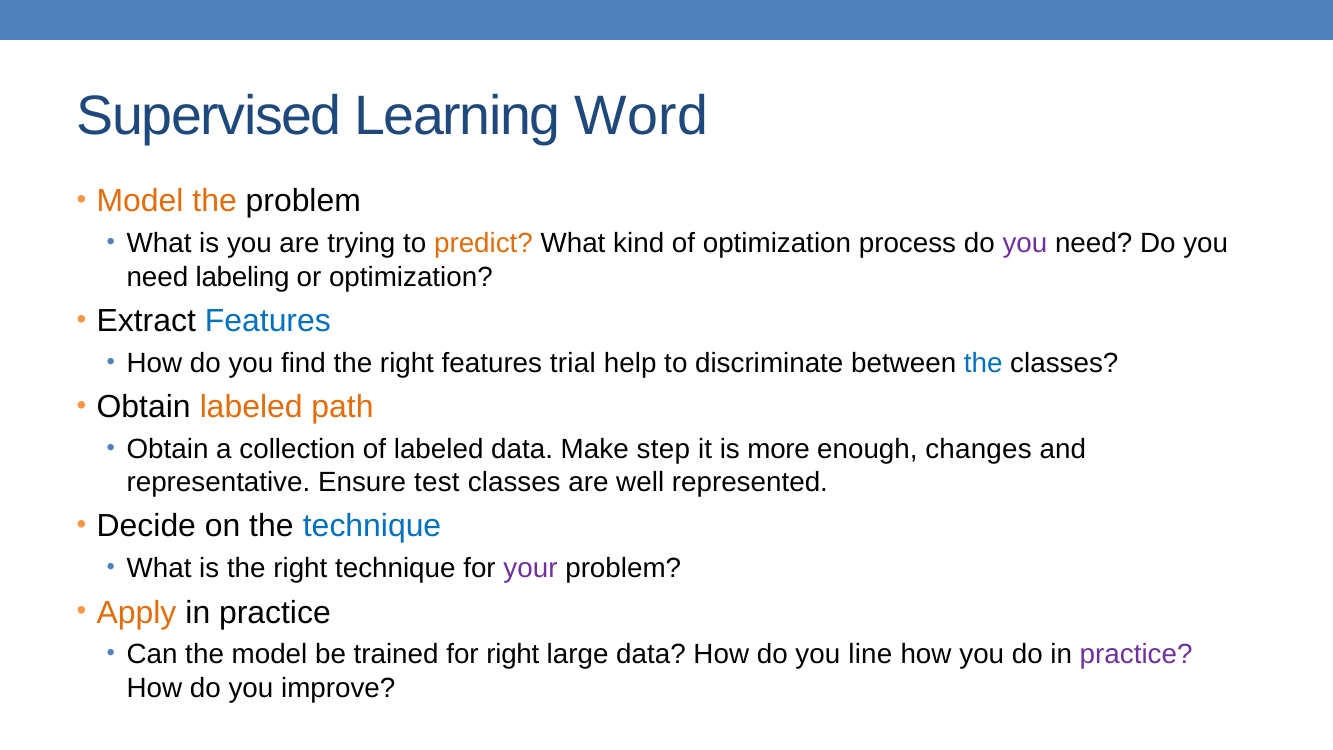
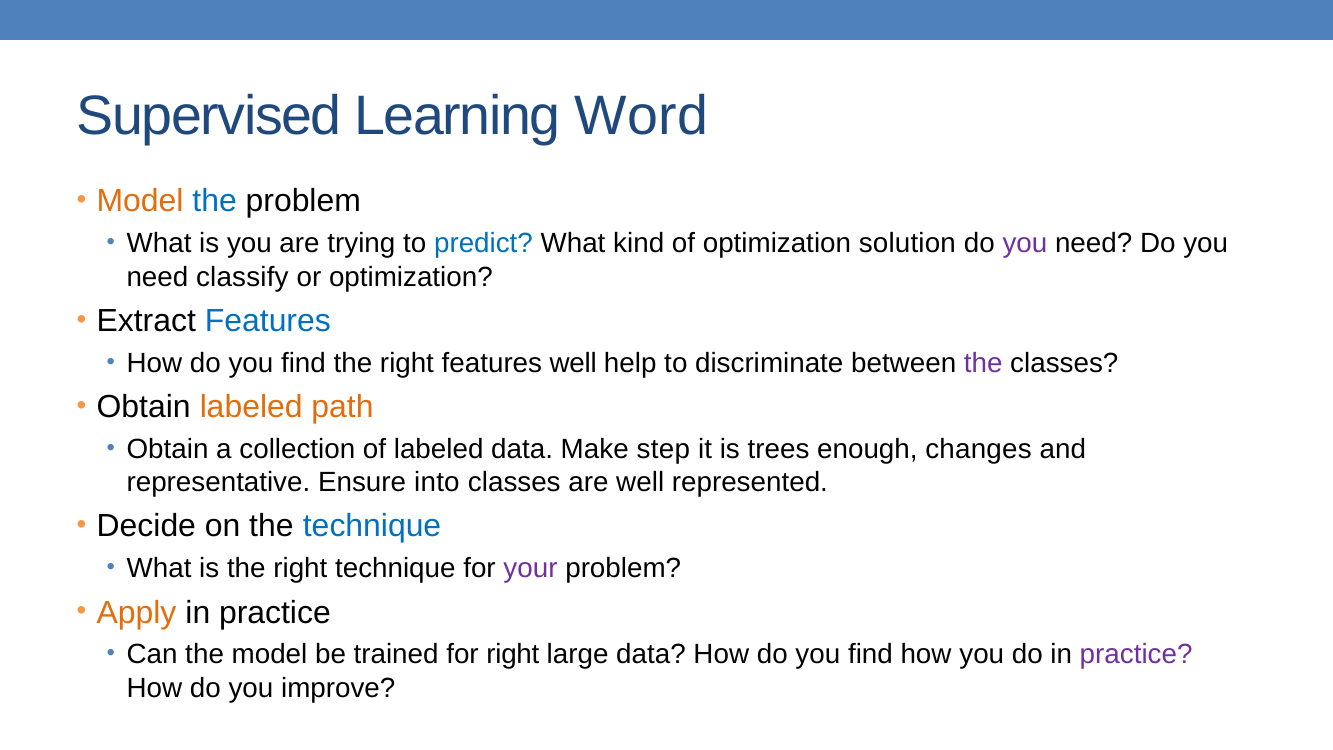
the colour: orange -> blue (215, 201)
predict colour: orange -> blue (483, 244)
process: process -> solution (907, 244)
labeling: labeling -> classify (242, 277)
features trial: trial -> well (573, 363)
the colour: blue -> purple (983, 363)
more: more -> trees (779, 449)
test: test -> into (437, 482)
line: line -> find (870, 655)
